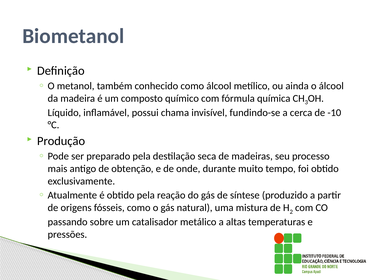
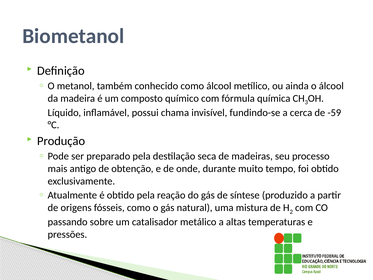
-10: -10 -> -59 (334, 113)
